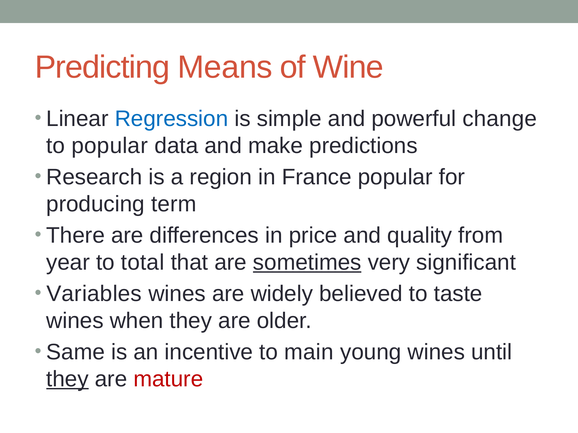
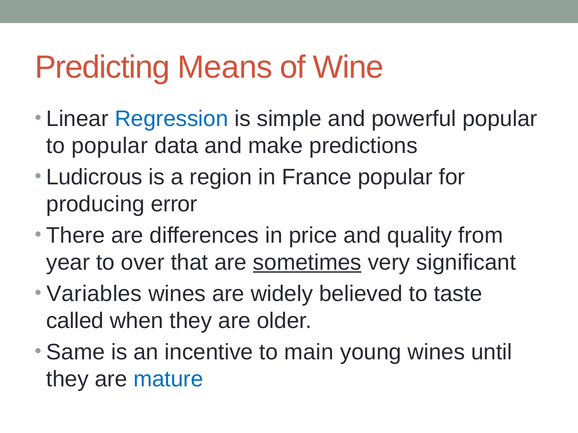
powerful change: change -> popular (500, 119)
Research: Research -> Ludicrous (94, 177)
term: term -> error (174, 204)
total: total -> over (143, 263)
wines: wines -> called (75, 321)
they underline: present -> none (67, 379)
mature colour: red -> blue (168, 379)
